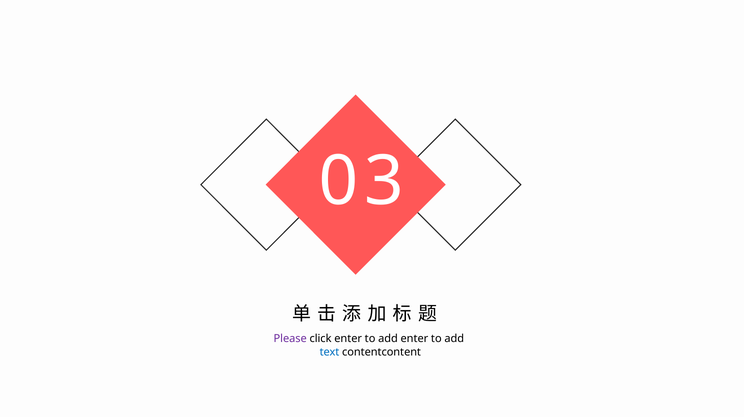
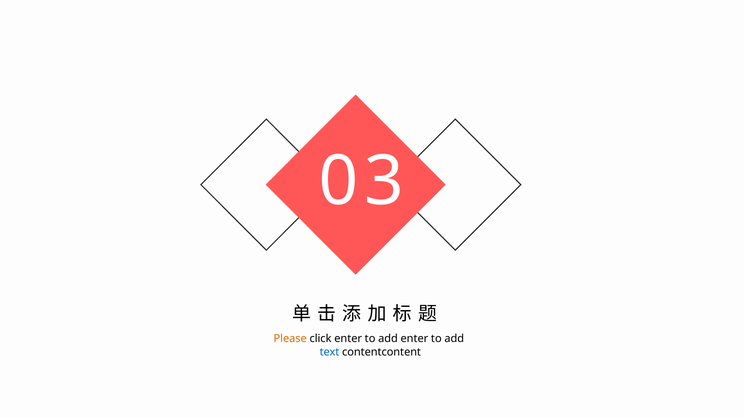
Please colour: purple -> orange (290, 338)
